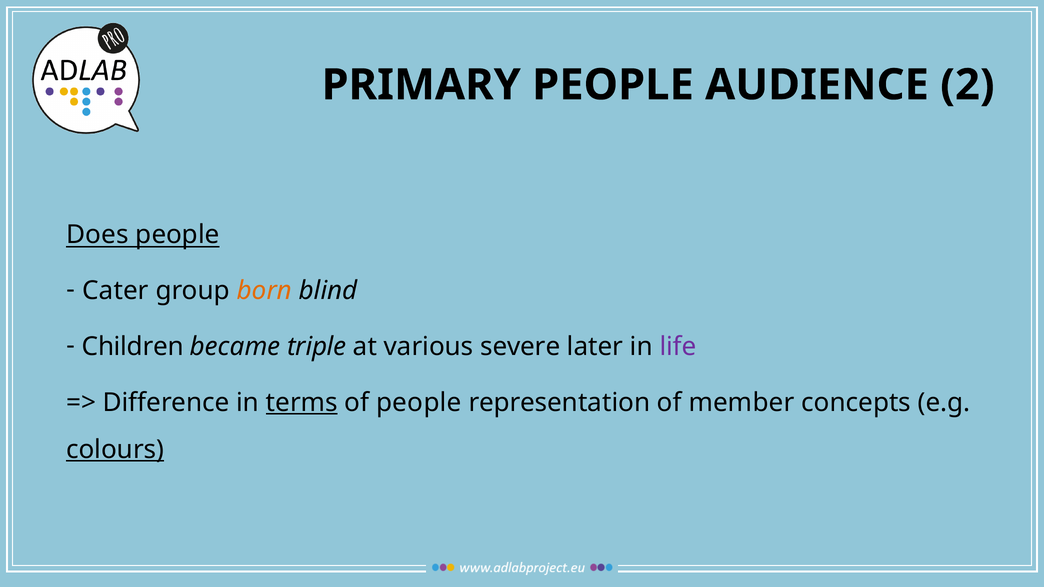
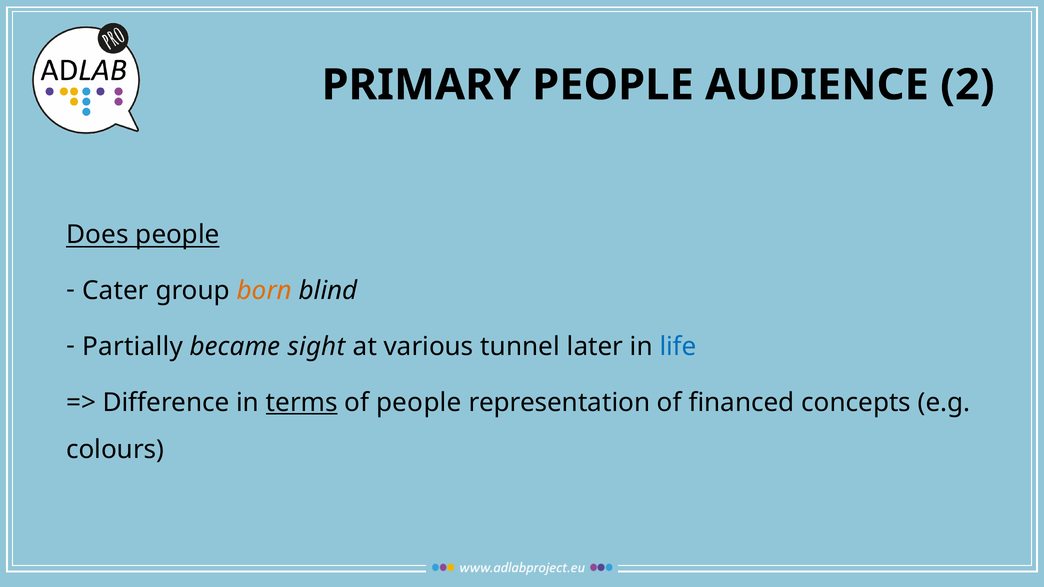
Children: Children -> Partially (133, 347)
triple: triple -> sight (316, 347)
severe: severe -> tunnel (520, 347)
life colour: purple -> blue (678, 347)
member: member -> financed (742, 403)
colours underline: present -> none (115, 450)
